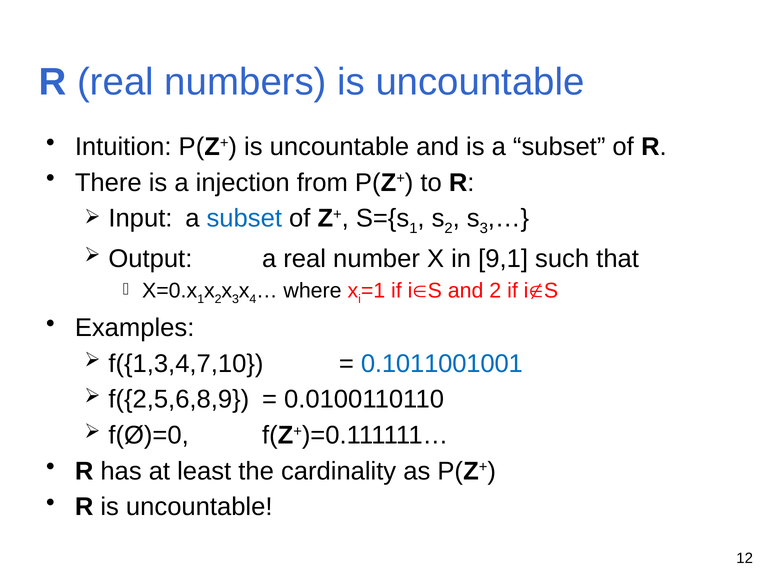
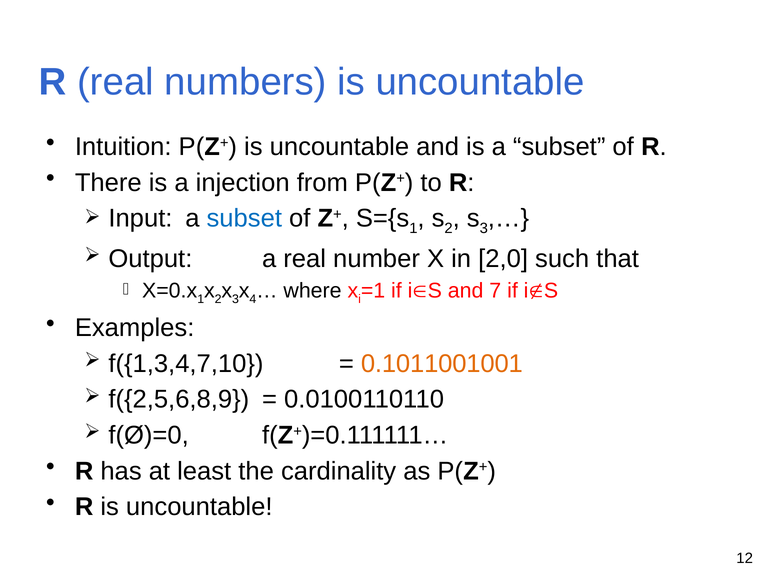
9,1: 9,1 -> 2,0 (503, 259)
and 2: 2 -> 7 (495, 291)
0.1011001001 colour: blue -> orange (442, 364)
